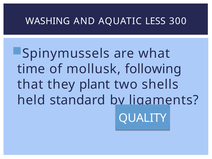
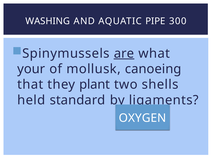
LESS: LESS -> PIPE (155, 21)
are underline: none -> present (124, 53)
time: time -> your (31, 69)
following: following -> canoeing (153, 69)
QUALITY: QUALITY -> OXYGEN (143, 118)
